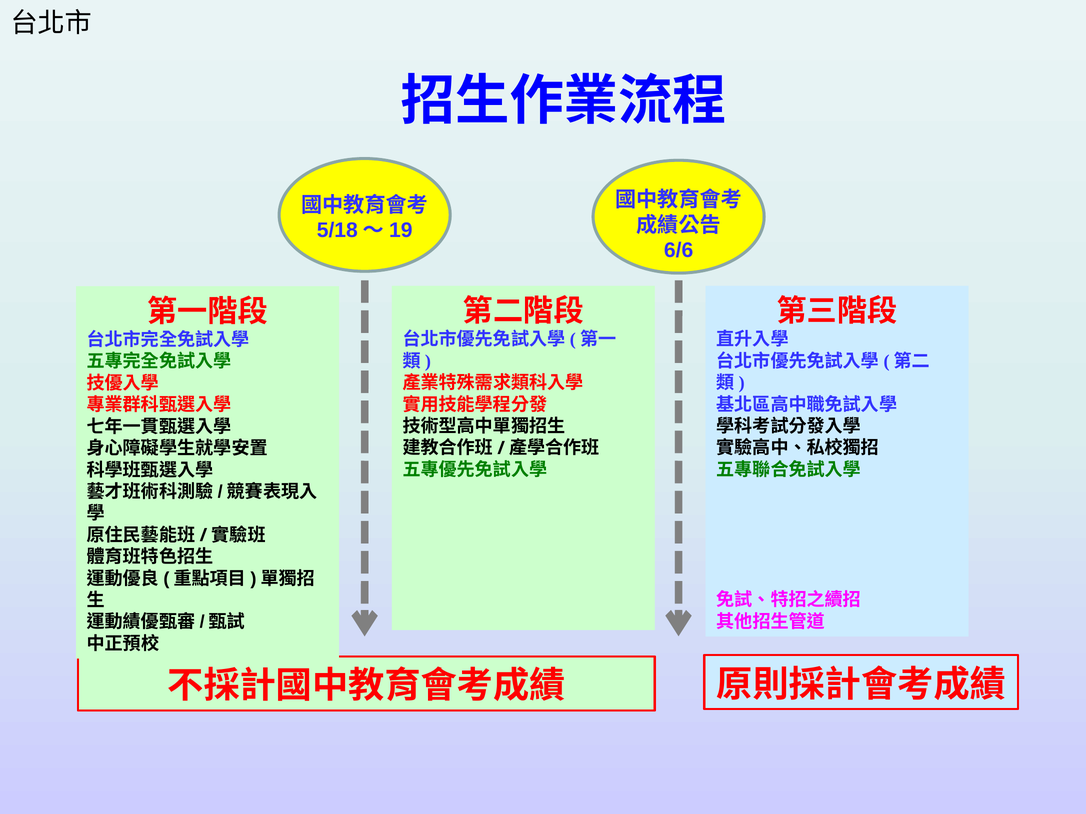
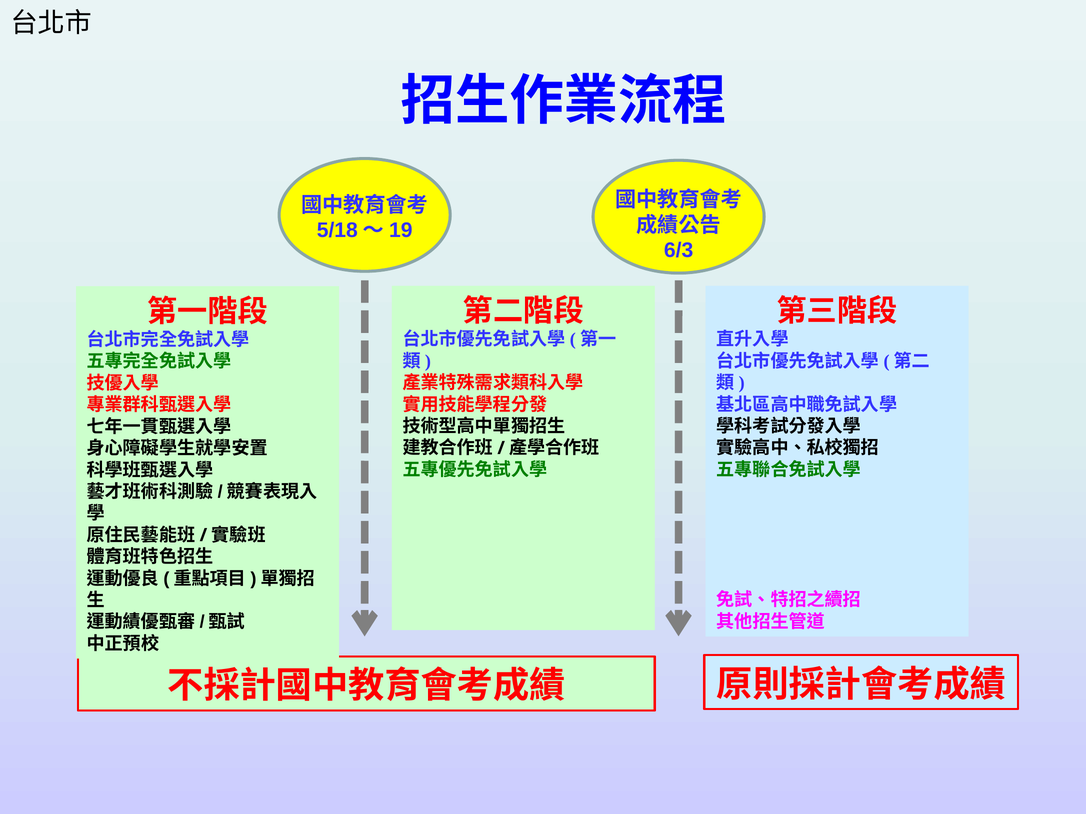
6/6: 6/6 -> 6/3 (679, 251)
